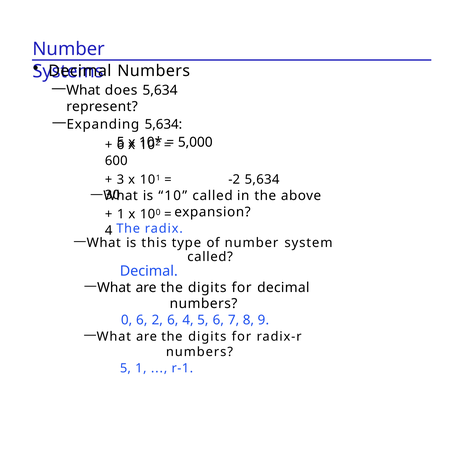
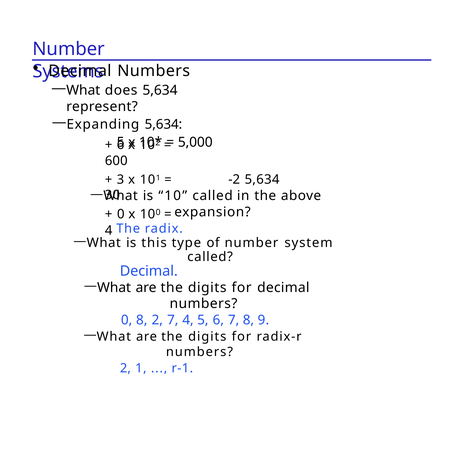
1: 1 -> 0 (121, 214)
0 6: 6 -> 8 (142, 320)
2 6: 6 -> 7 (173, 320)
5: 5 -> 2 (125, 368)
